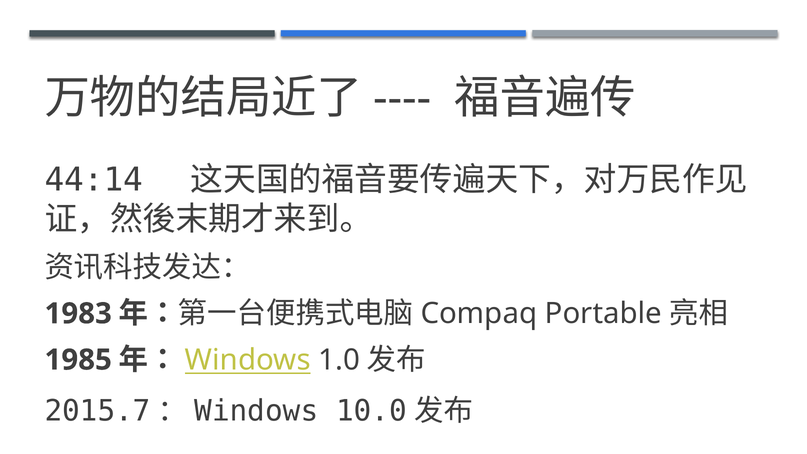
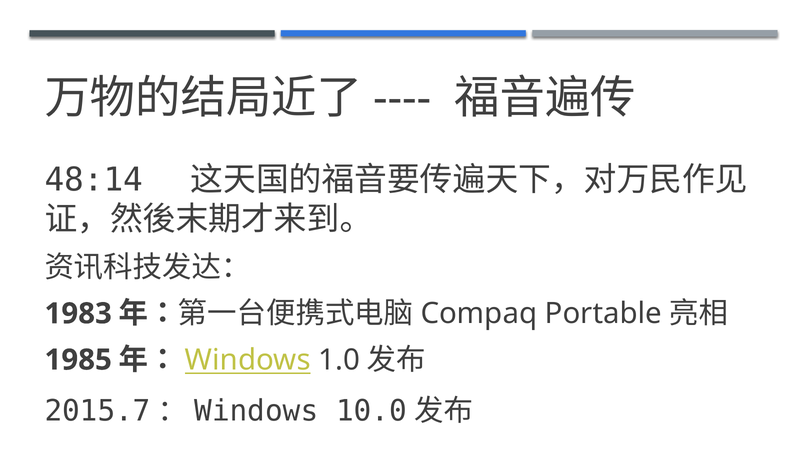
44:14: 44:14 -> 48:14 (94, 180)
